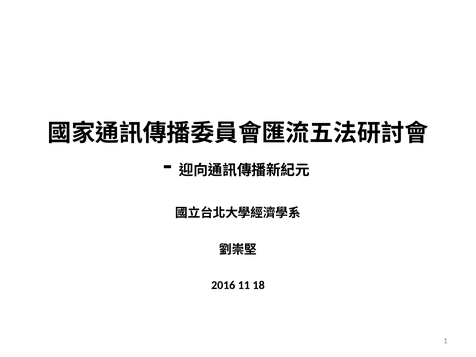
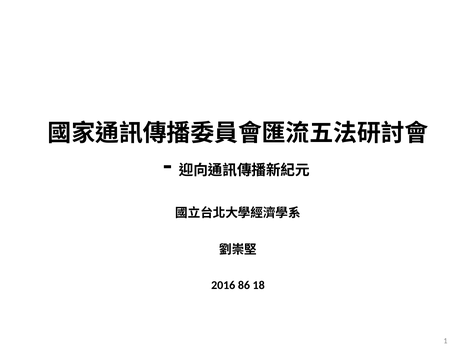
11: 11 -> 86 (244, 285)
